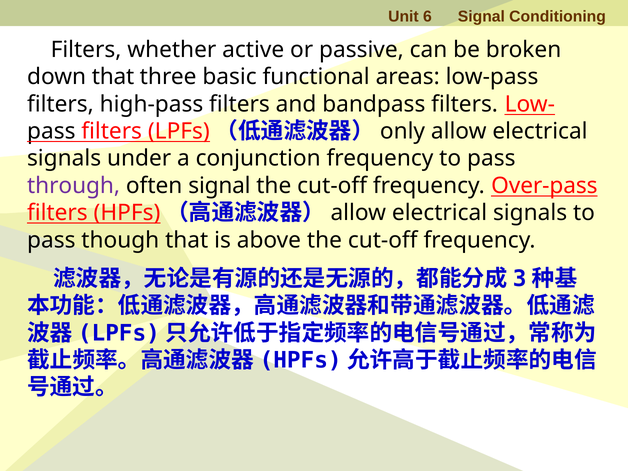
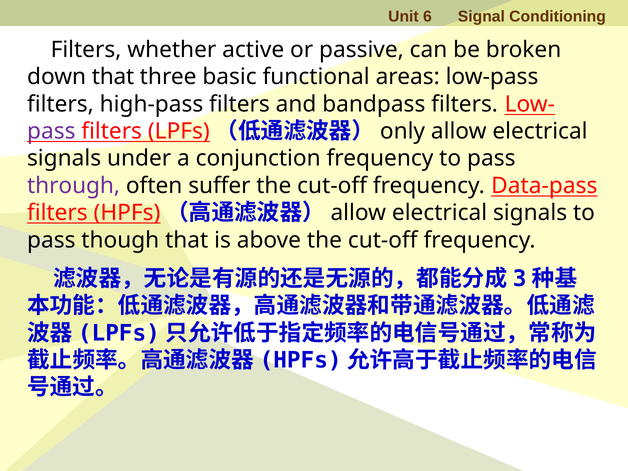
pass colour: black -> purple (51, 131)
often signal: signal -> suffer (219, 186)
Over-pass: Over-pass -> Data-pass (544, 186)
